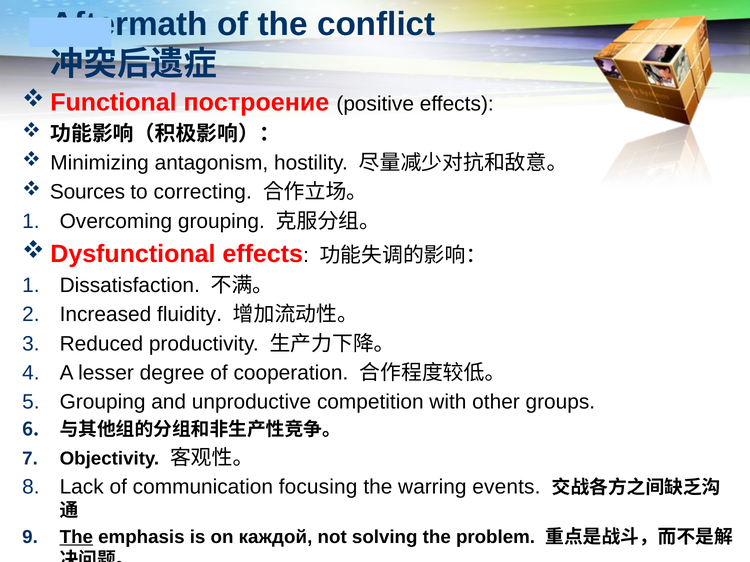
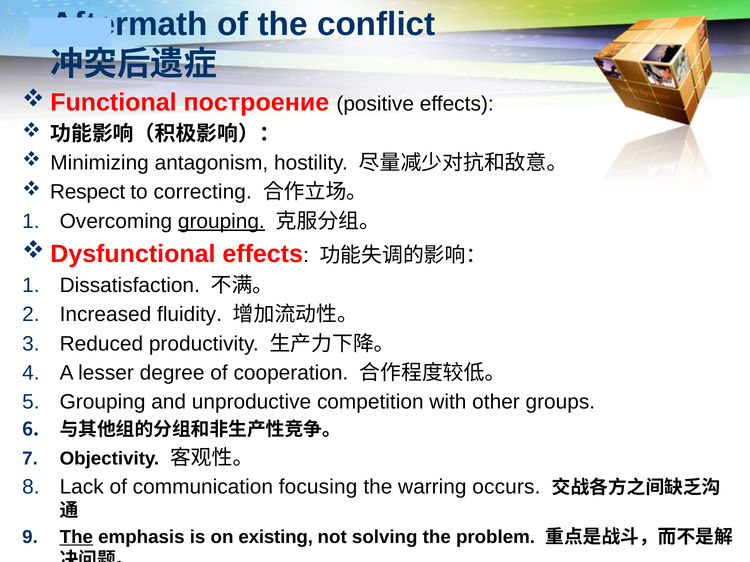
Sources: Sources -> Respect (88, 192)
grouping underline: none -> present (221, 221)
events: events -> occurs (506, 487)
каждой: каждой -> existing (276, 538)
